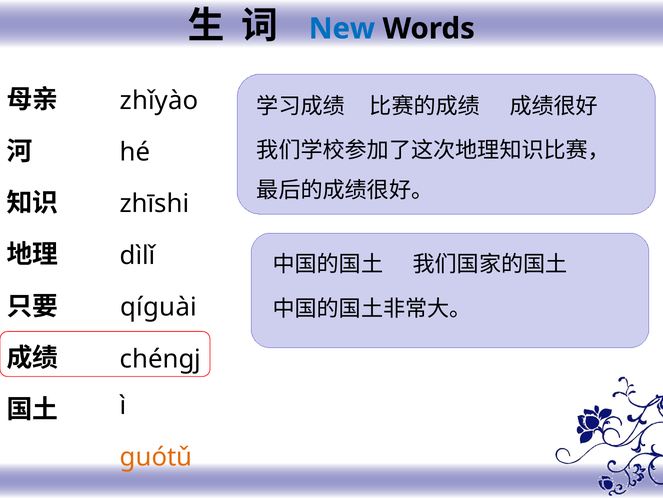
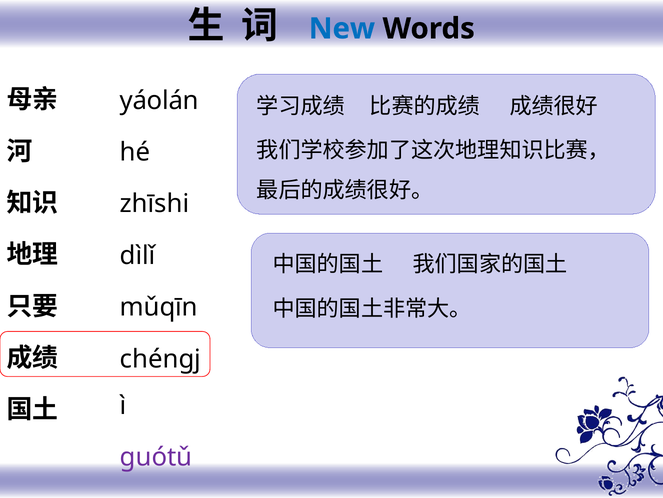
zhǐyào: zhǐyào -> yáolán (159, 100)
qíguài: qíguài -> mǔqīn (159, 307)
guótǔ colour: orange -> purple (156, 456)
